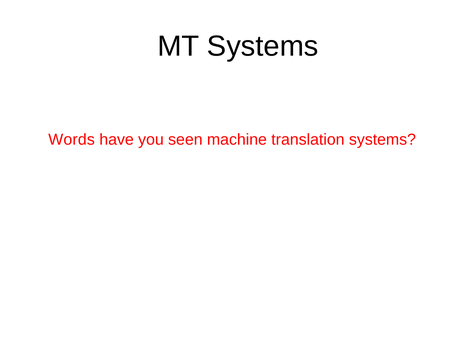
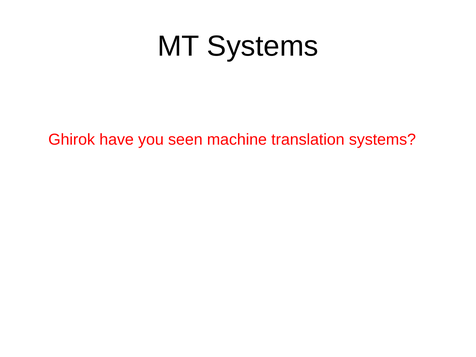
Words: Words -> Ghirok (72, 140)
